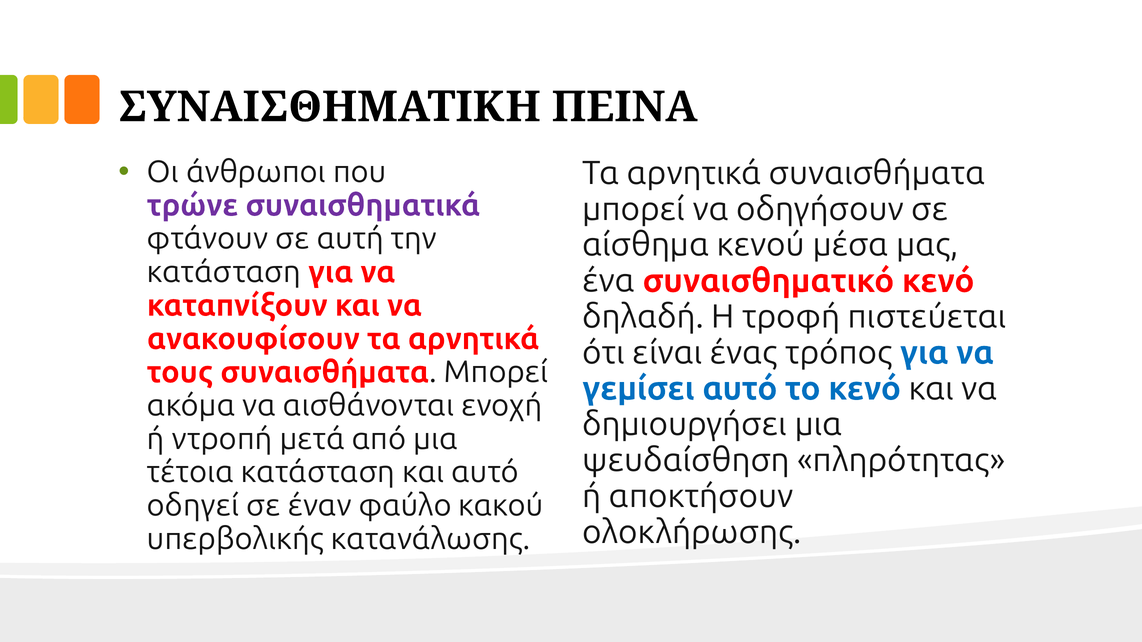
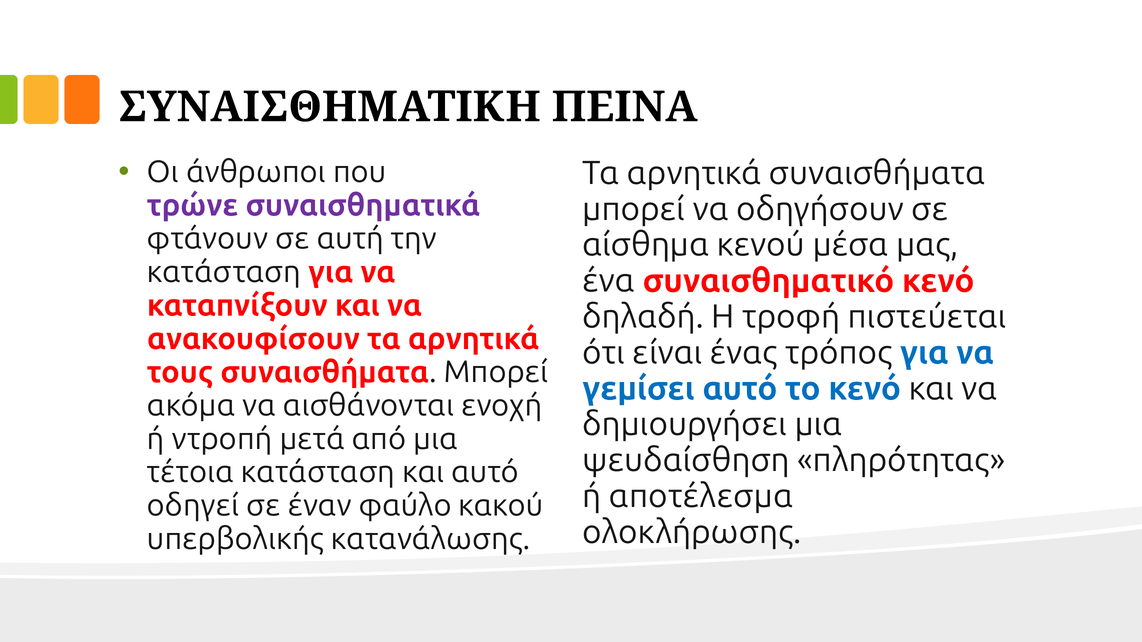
αποκτήσουν: αποκτήσουν -> αποτέλεσμα (701, 497)
